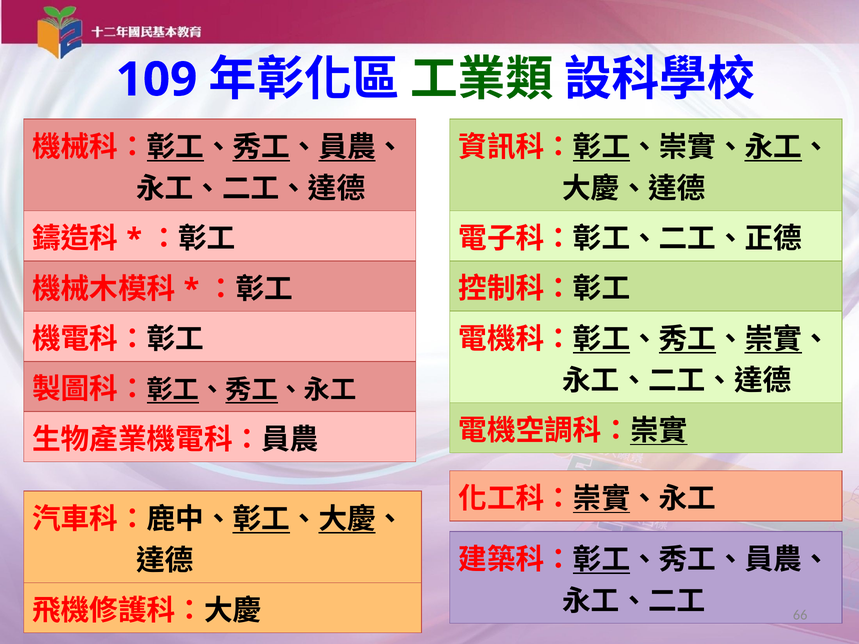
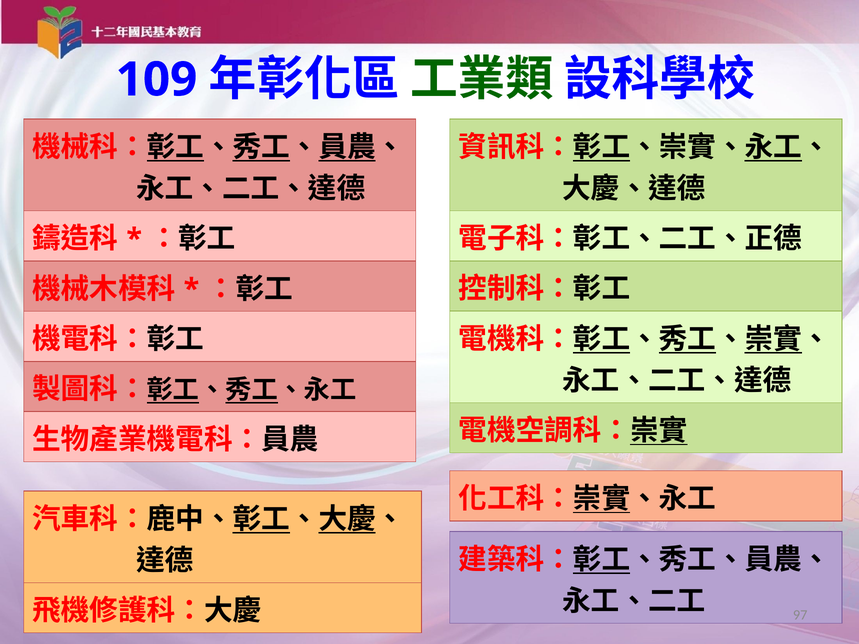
66: 66 -> 97 (800, 615)
